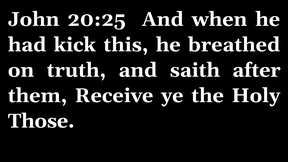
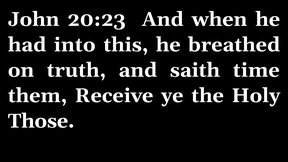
20:25: 20:25 -> 20:23 (97, 19)
kick: kick -> into (75, 45)
after: after -> time (256, 70)
